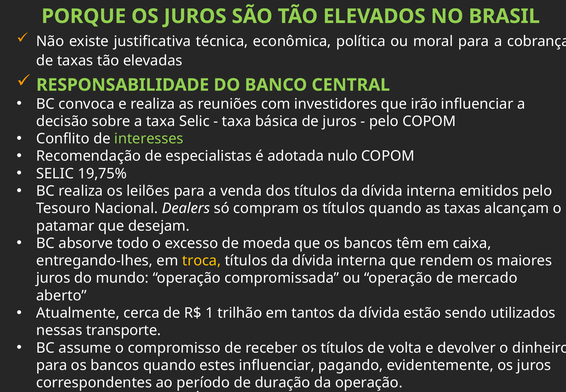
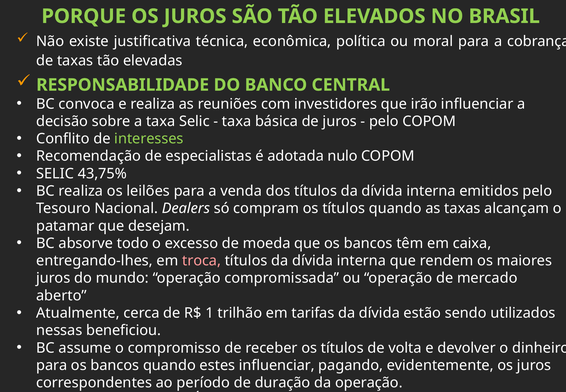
19,75%: 19,75% -> 43,75% (102, 174)
troca colour: yellow -> pink (202, 261)
tantos: tantos -> tarifas (313, 313)
transporte: transporte -> beneficiou (124, 330)
